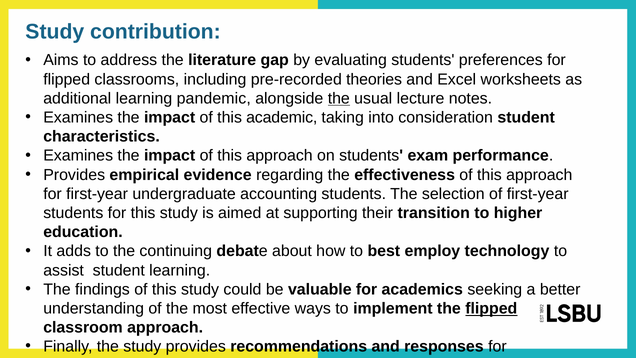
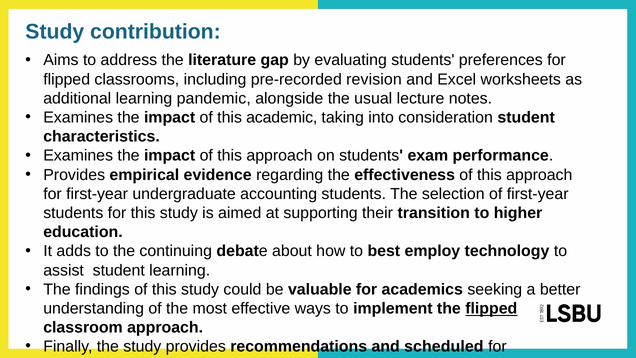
theories: theories -> revision (374, 79)
the underline: present -> none (339, 98)
responses: responses -> scheduled (444, 346)
